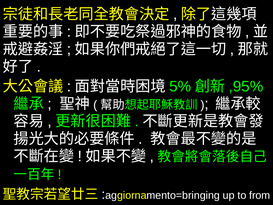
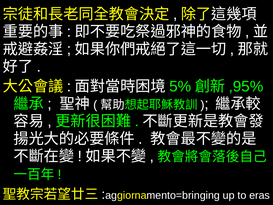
from: from -> eras (260, 195)
